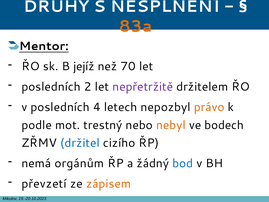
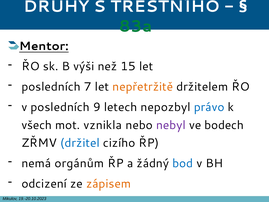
NESPLNĚNÍ: NESPLNĚNÍ -> TRESTNÍHO (165, 6)
83a colour: orange -> green (136, 26)
jejíž: jejíž -> výši (84, 66)
70: 70 -> 15 (128, 66)
2: 2 -> 7 (88, 87)
nepřetržitě colour: purple -> orange (143, 87)
4: 4 -> 9 (97, 107)
právo colour: orange -> blue (209, 107)
podle: podle -> všech (37, 125)
trestný: trestný -> vznikla (103, 125)
nebyl colour: orange -> purple (171, 125)
převzetí: převzetí -> odcizení (44, 183)
